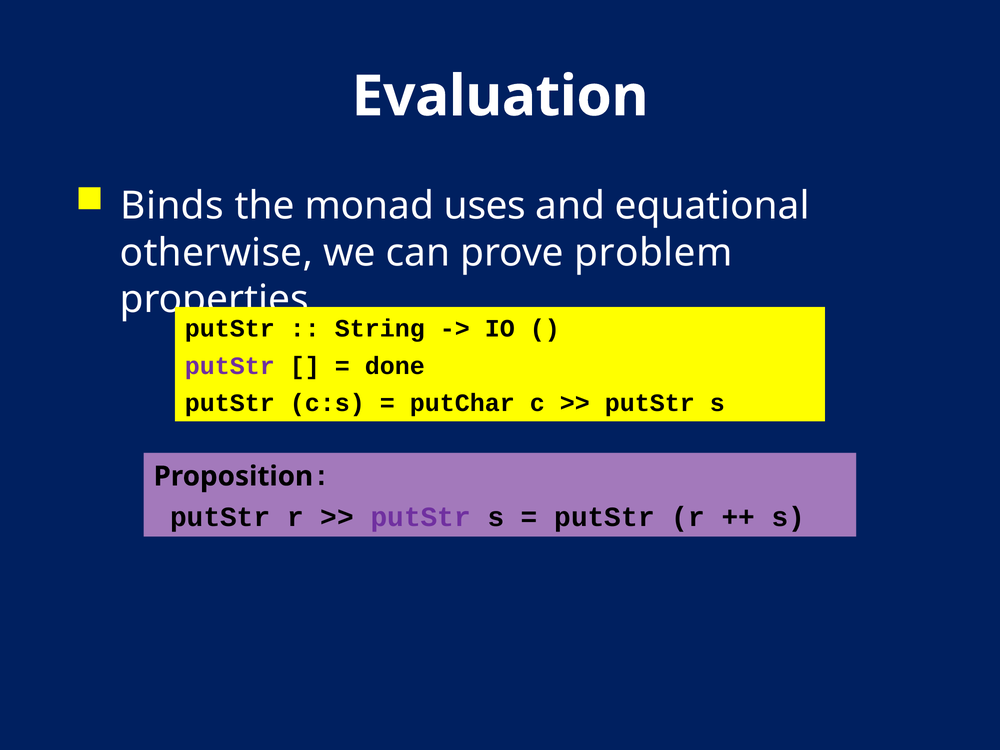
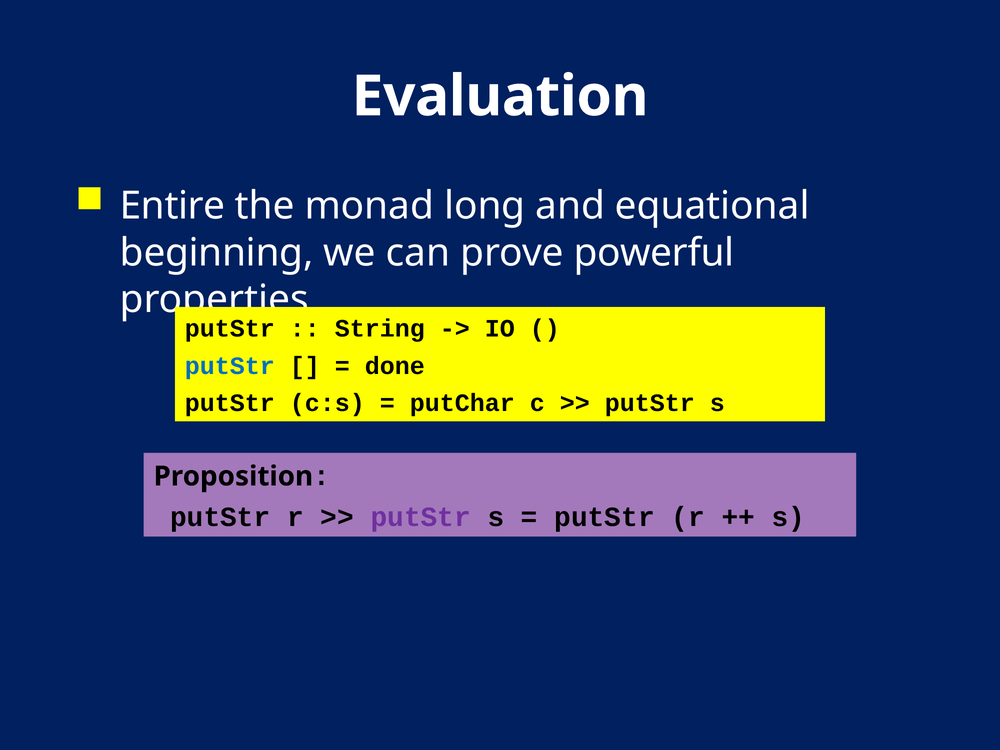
Binds: Binds -> Entire (173, 206)
uses: uses -> long (485, 206)
otherwise: otherwise -> beginning (217, 253)
problem: problem -> powerful (654, 253)
putStr colour: purple -> blue (230, 366)
